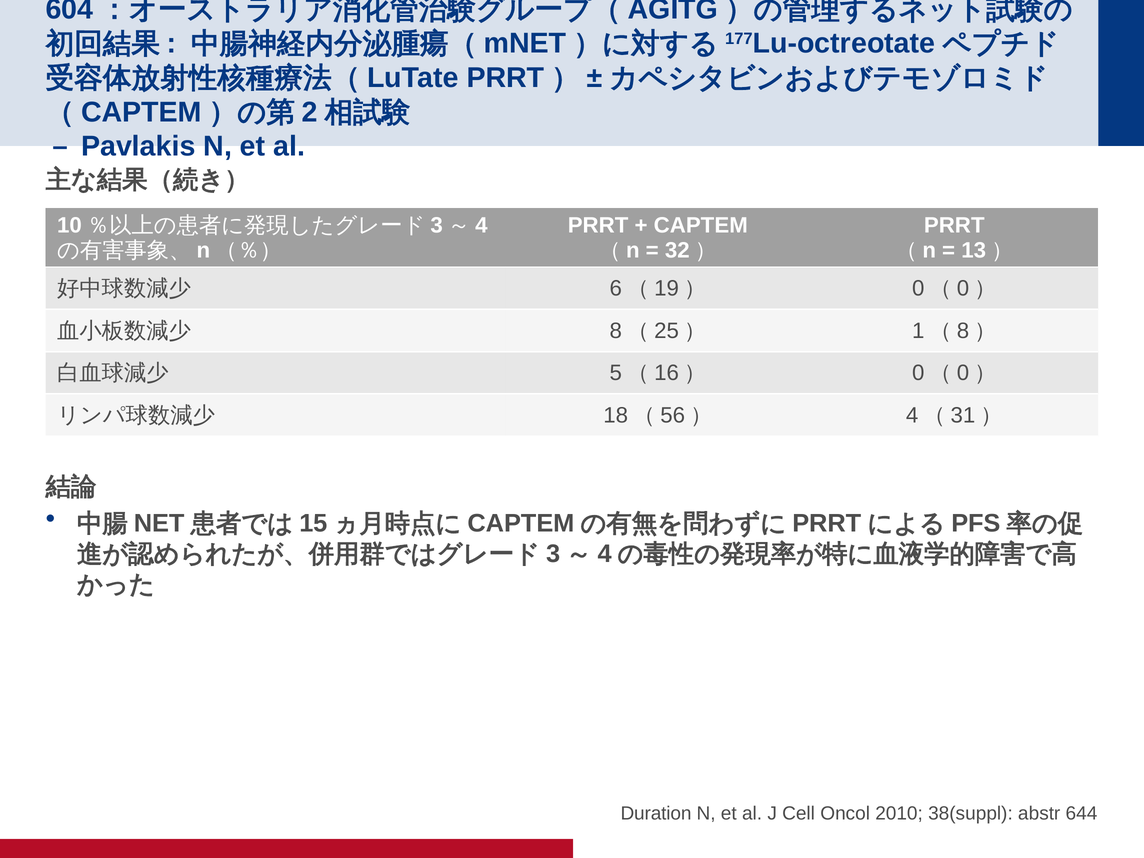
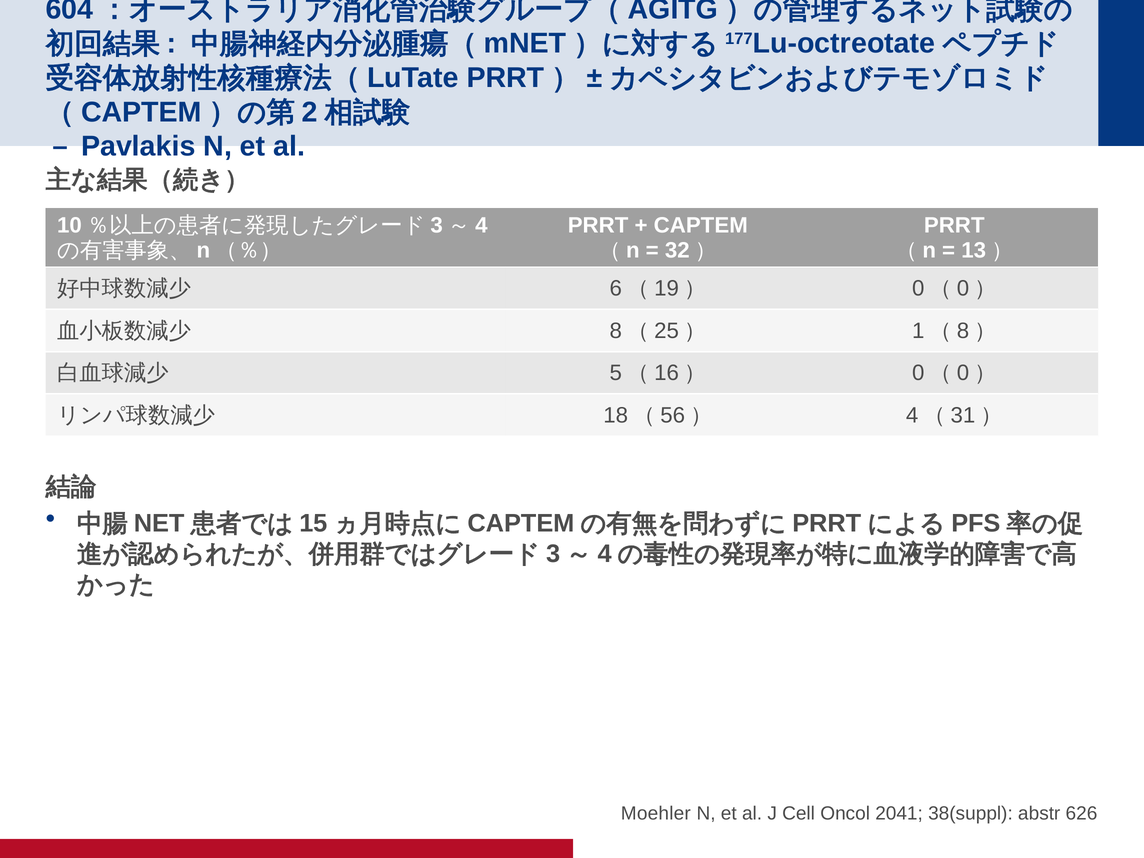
Duration: Duration -> Moehler (656, 813)
2010: 2010 -> 2041 (899, 813)
644: 644 -> 626 (1082, 813)
